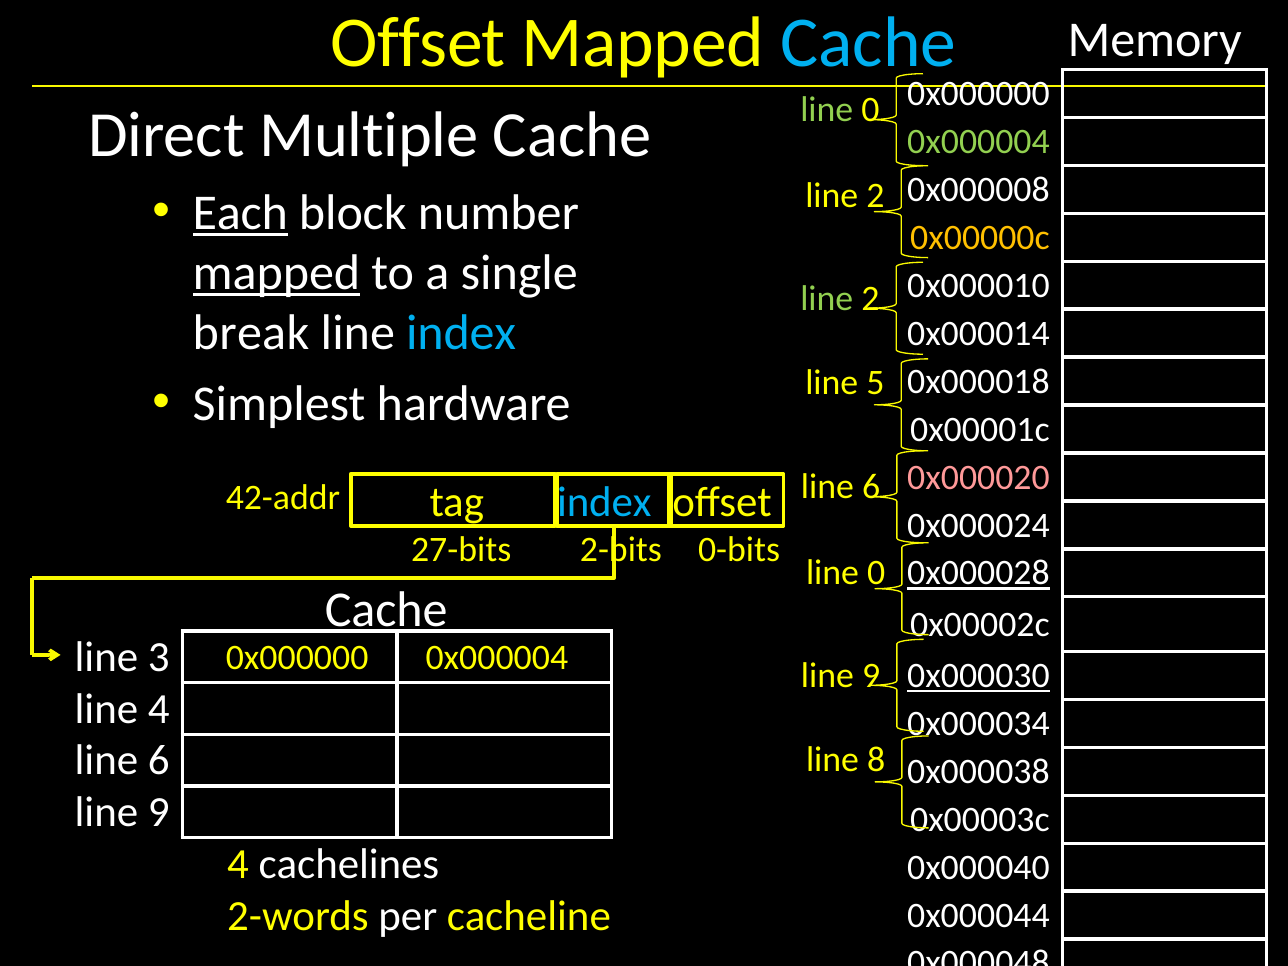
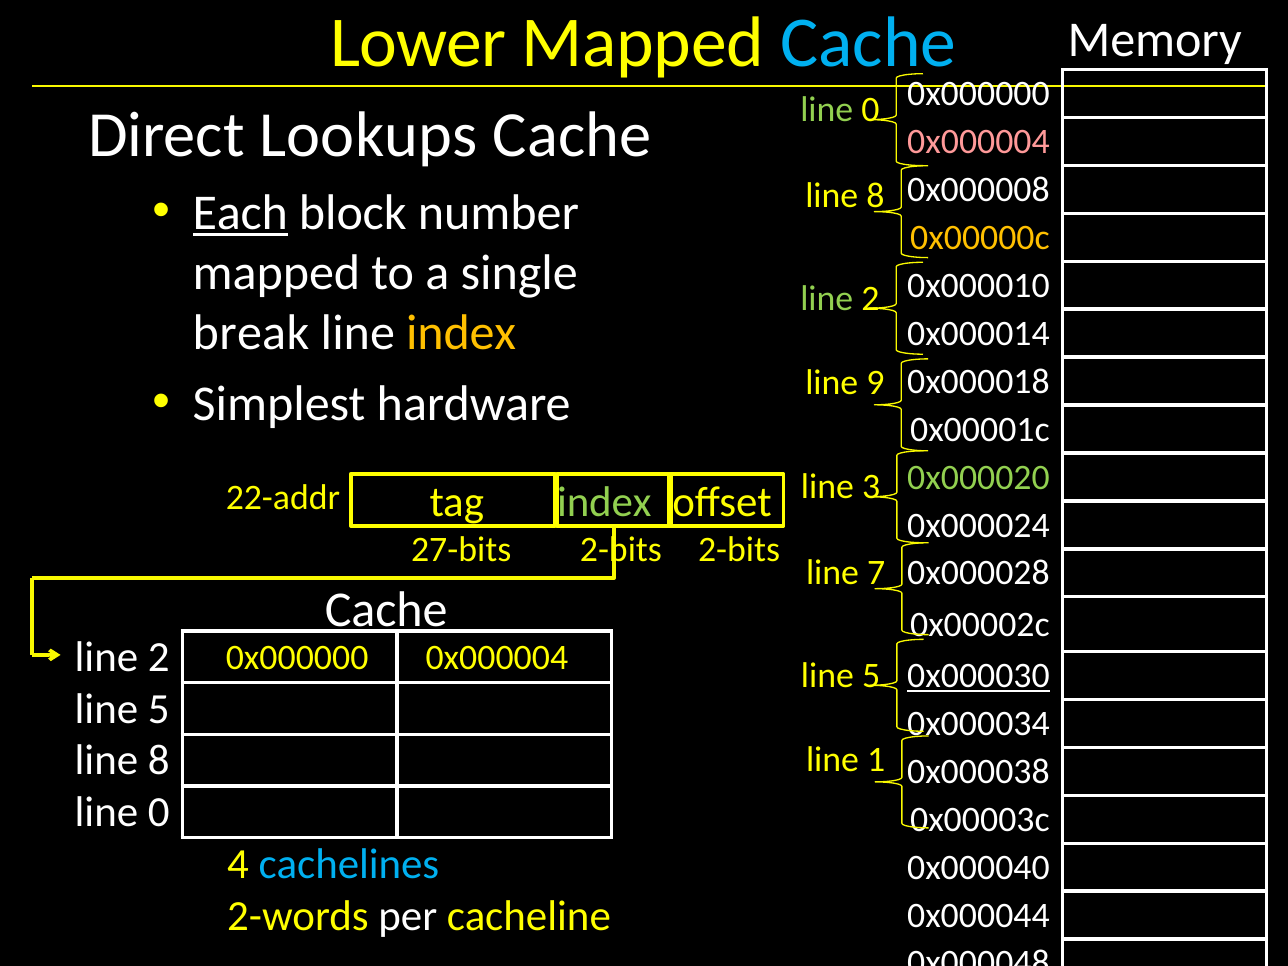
Offset: Offset -> Lower (418, 43)
Multiple: Multiple -> Lookups (369, 135)
0x000004 colour: light green -> pink (978, 142)
2: 2 -> 8 (875, 195)
mapped underline: present -> none (276, 273)
index colour: light blue -> yellow (461, 333)
5: 5 -> 9 (875, 382)
0x000020 colour: pink -> light green (978, 477)
6: 6 -> 3 (871, 487)
42-addr: 42-addr -> 22-addr (283, 497)
index colour: light blue -> light green (604, 503)
0-bits: 0-bits -> 2-bits (739, 549)
0: 0 -> 7 (876, 572)
0x000028 underline: present -> none (978, 573)
3: 3 -> 2 (159, 658)
9: 9 -> 5 (871, 675)
4: 4 -> 5 (159, 709)
6: 6 -> 8 (159, 761)
8: 8 -> 1 (876, 760)
9: 9 -> 0 (159, 812)
cachelines colour: white -> light blue (349, 865)
